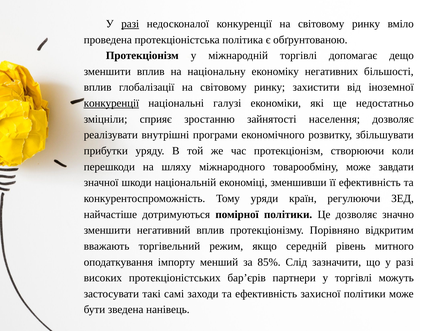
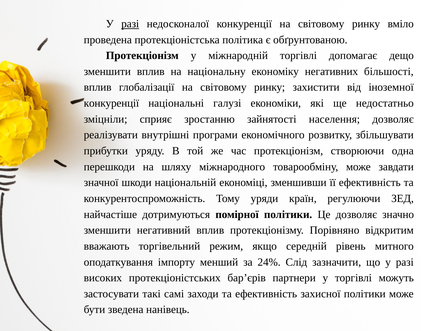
конкуренції underline: present -> none (111, 103)
коли: коли -> одна (403, 151)
85%: 85% -> 24% (269, 262)
